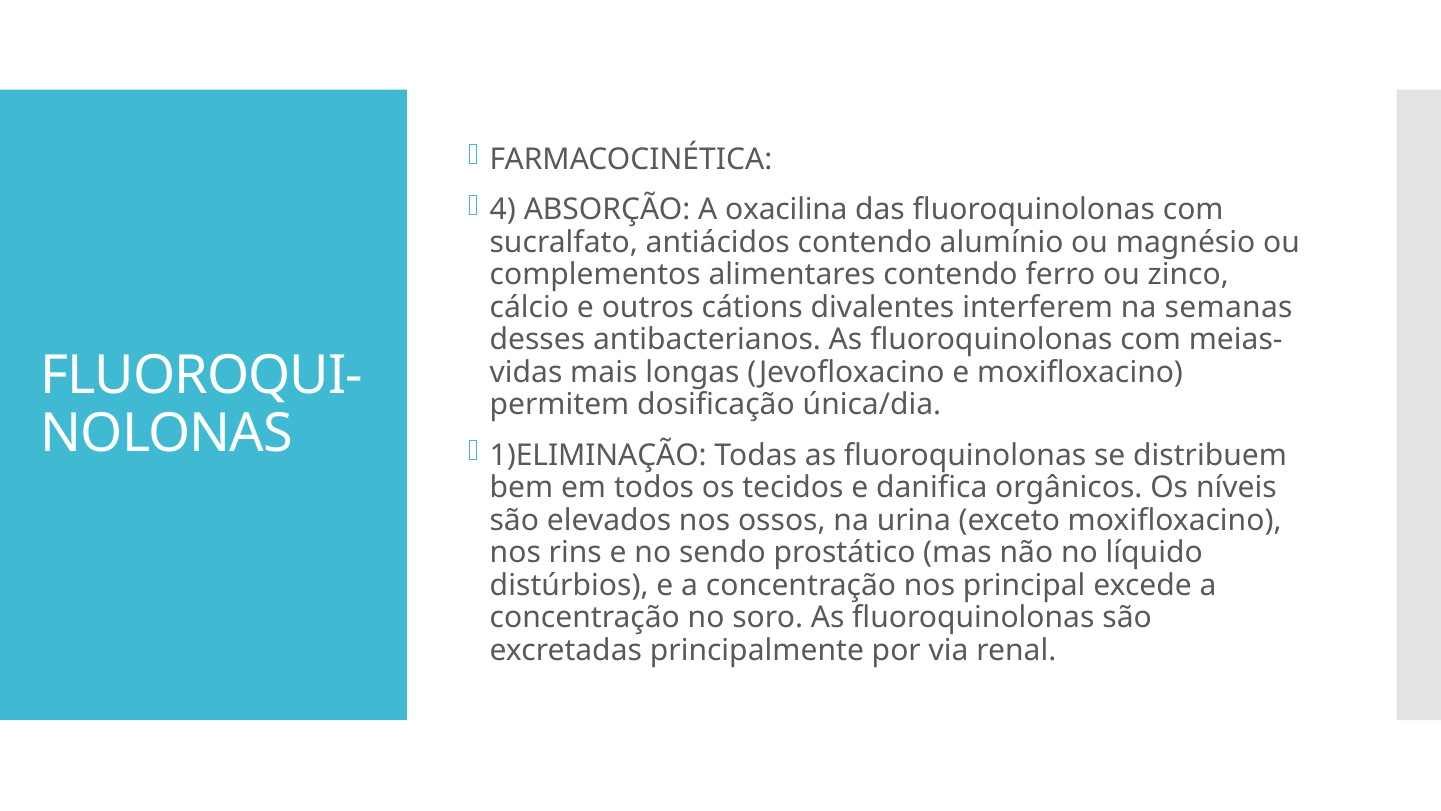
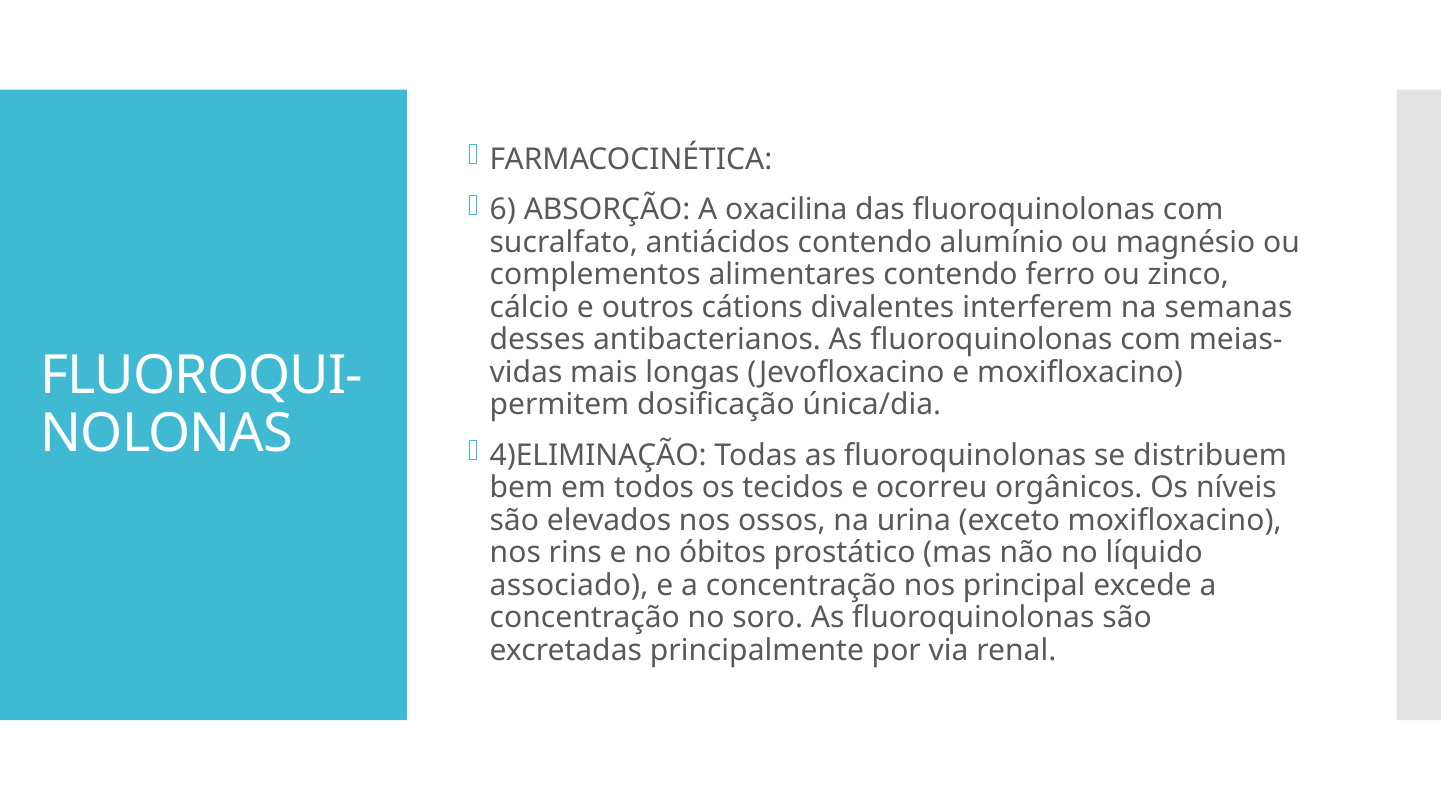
4: 4 -> 6 (503, 210)
1)ELIMINAÇÃO: 1)ELIMINAÇÃO -> 4)ELIMINAÇÃO (598, 455)
danifica: danifica -> ocorreu (932, 487)
sendo: sendo -> óbitos (722, 552)
distúrbios: distúrbios -> associado (569, 585)
